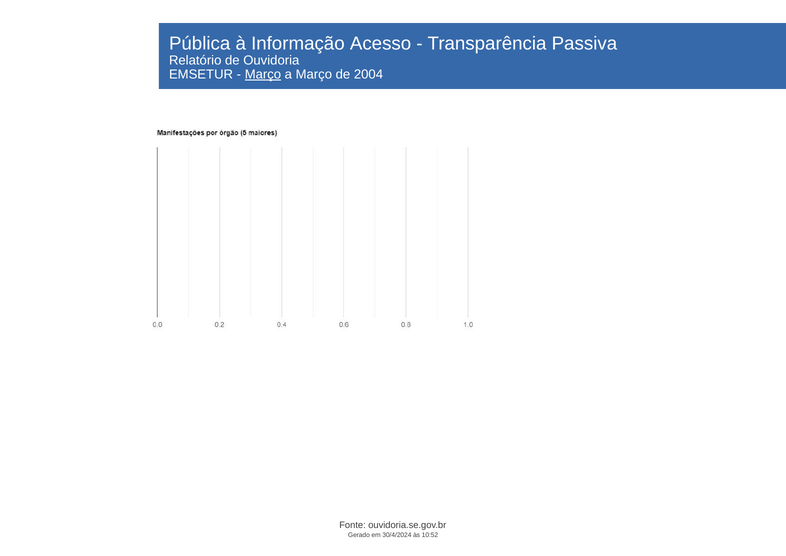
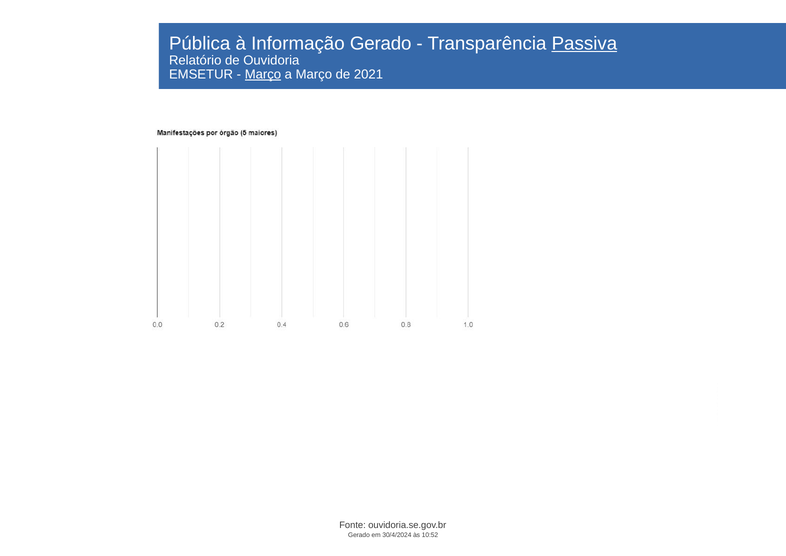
Informação Acesso: Acesso -> Gerado (381, 43)
Passiva underline: none -> present (584, 43)
2004: 2004 -> 2021 (368, 74)
